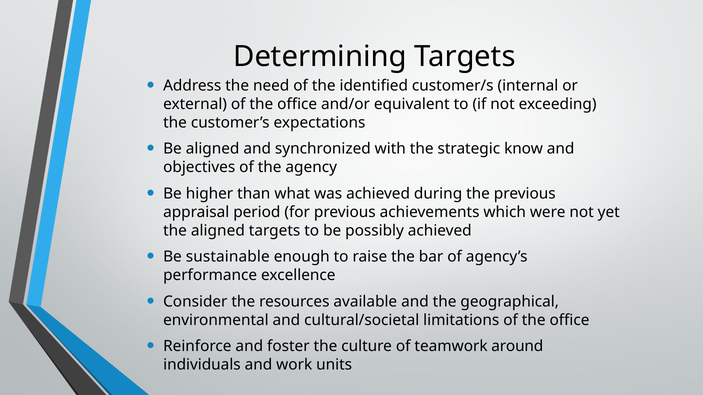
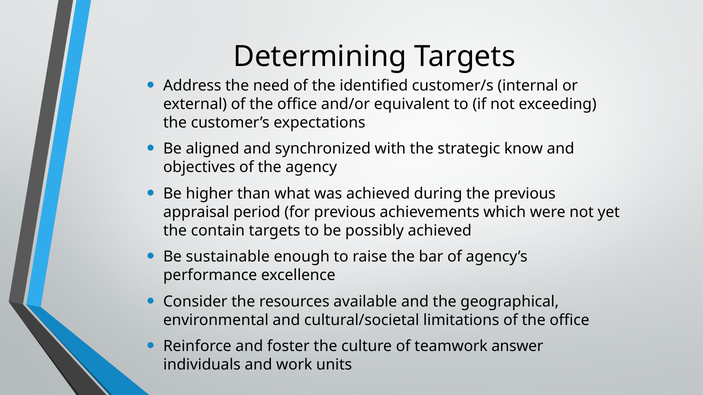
the aligned: aligned -> contain (218, 231)
around: around -> answer (517, 347)
